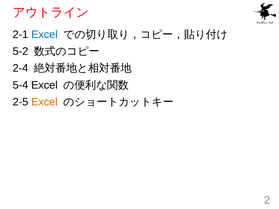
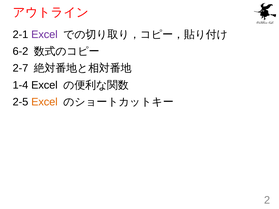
Excel colour: blue -> purple (44, 34)
5-2: 5-2 -> 6-2 (20, 51)
2-4: 2-4 -> 2-7 (20, 68)
5-4: 5-4 -> 1-4 (20, 85)
